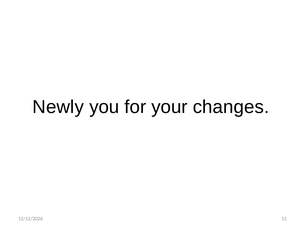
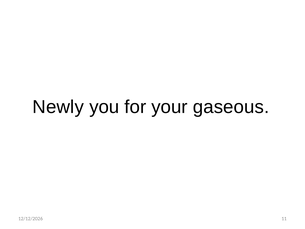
changes: changes -> gaseous (231, 107)
